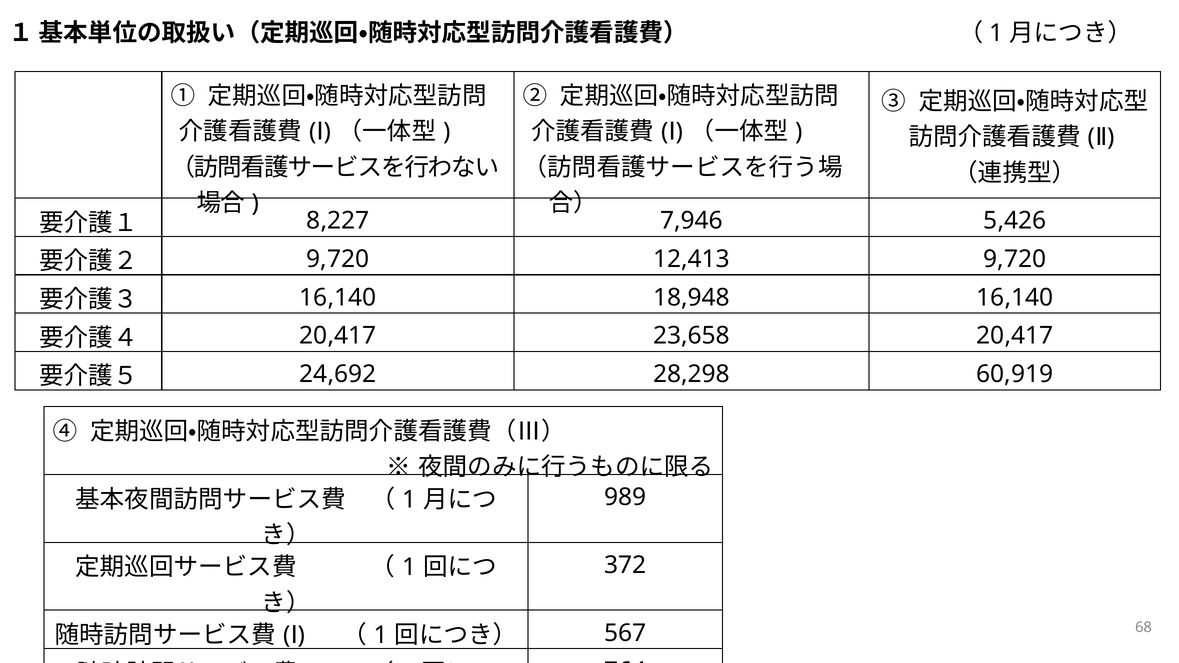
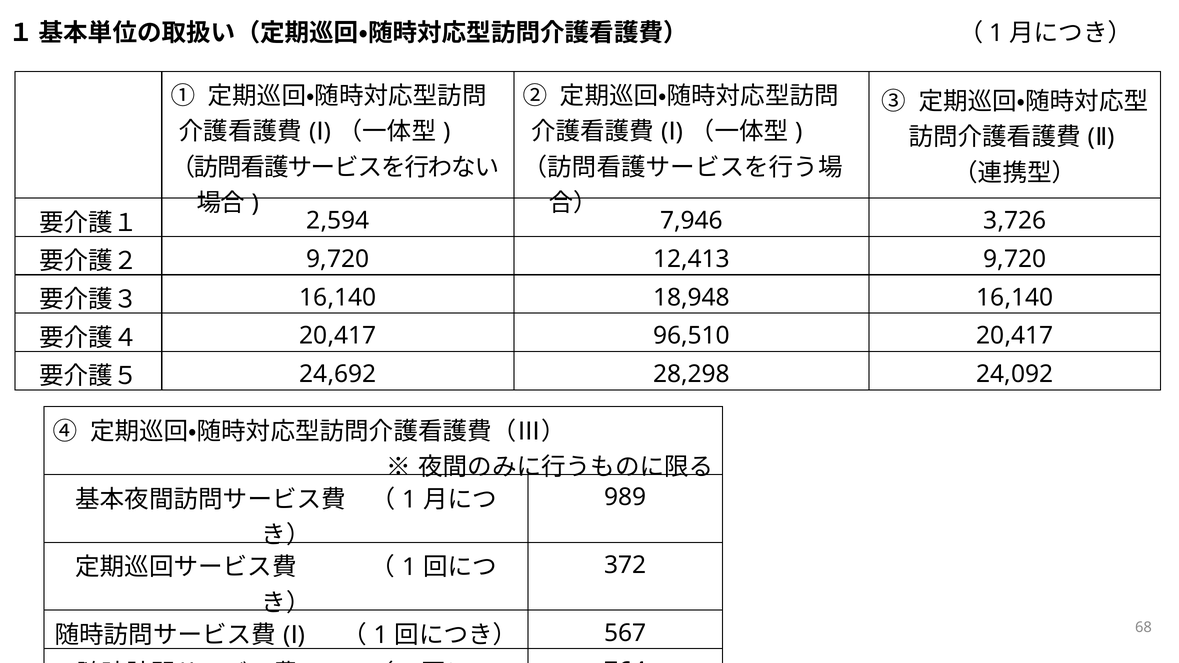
8,227: 8,227 -> 2,594 (338, 221)
5,426: 5,426 -> 3,726 (1015, 221)
23,658: 23,658 -> 96,510 (691, 336)
60,919: 60,919 -> 24,092 (1015, 374)
